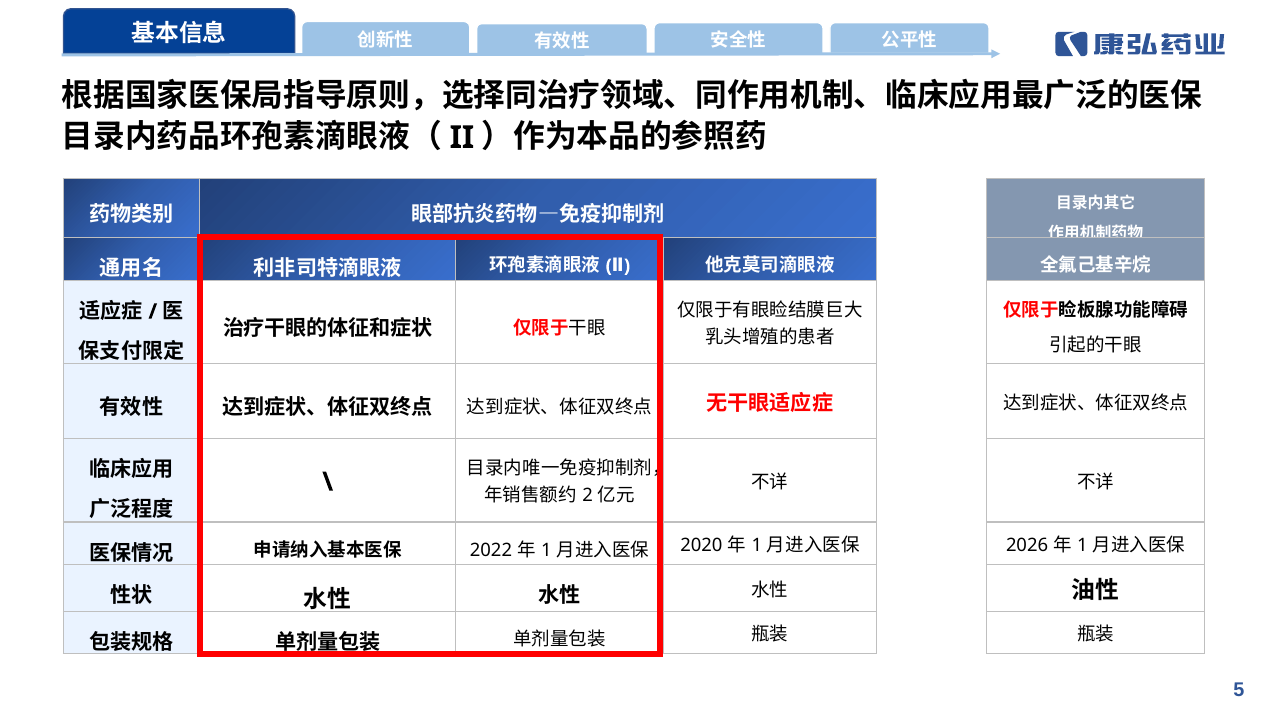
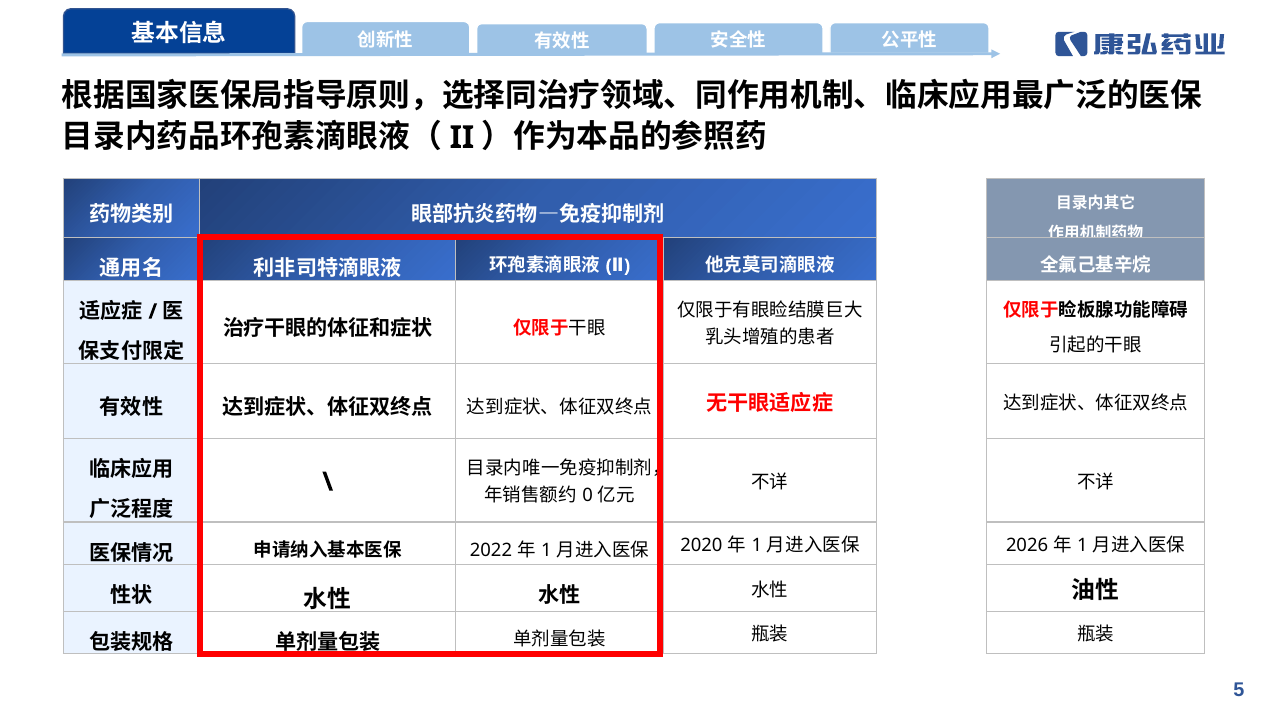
2: 2 -> 0 (588, 495)
